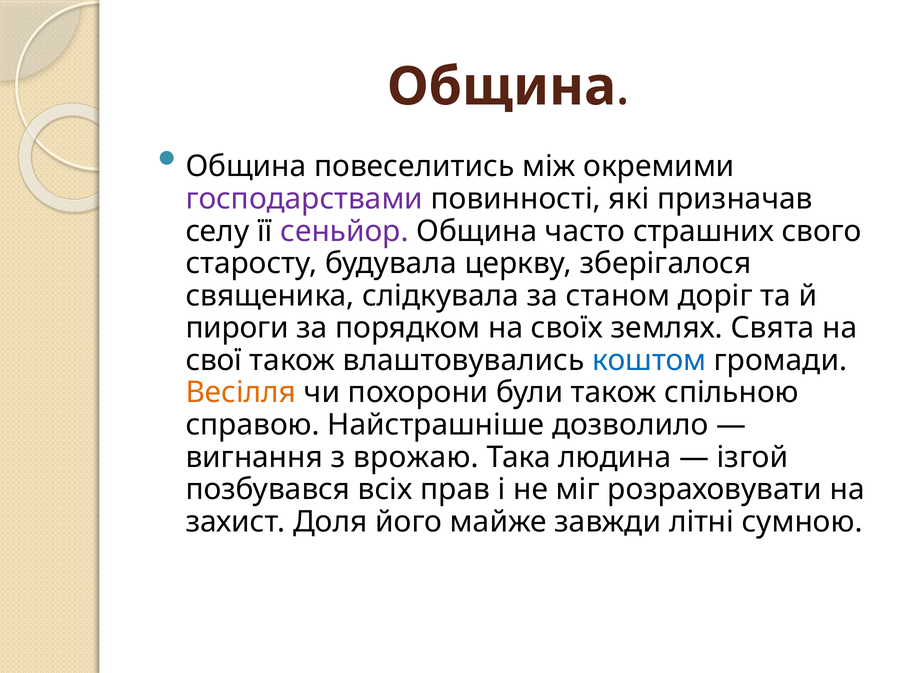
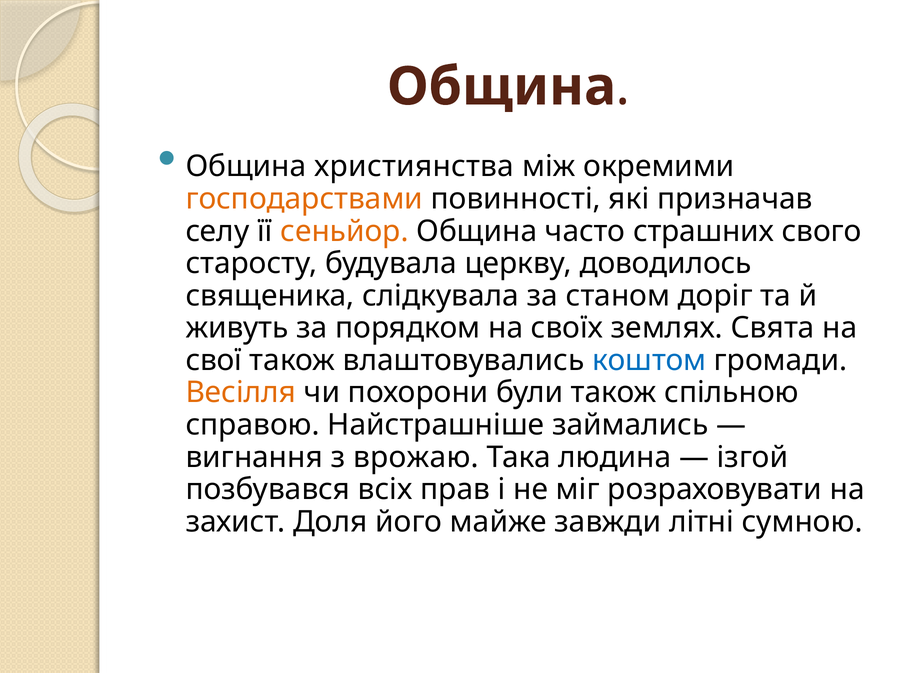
повеселитись: повеселитись -> християнства (414, 166)
господарствами colour: purple -> orange (304, 199)
сеньйор colour: purple -> orange (344, 231)
зберігалося: зберігалося -> доводилось (666, 263)
пироги: пироги -> живуть (237, 328)
дозволило: дозволило -> займались (630, 425)
